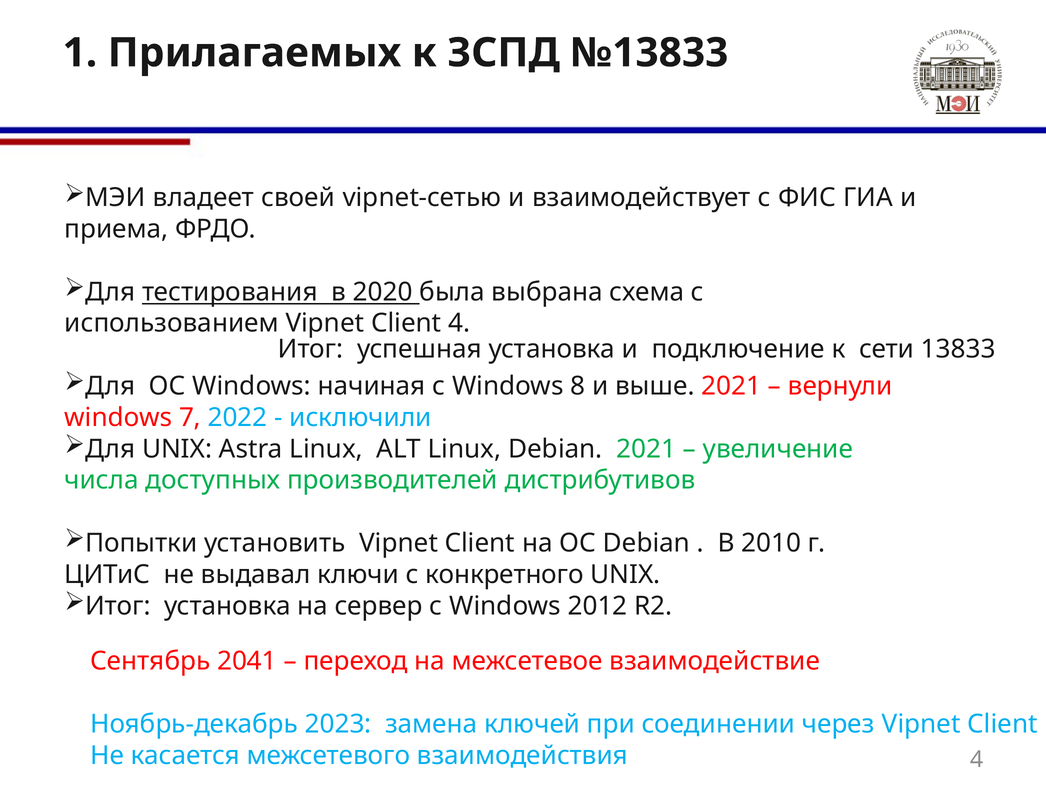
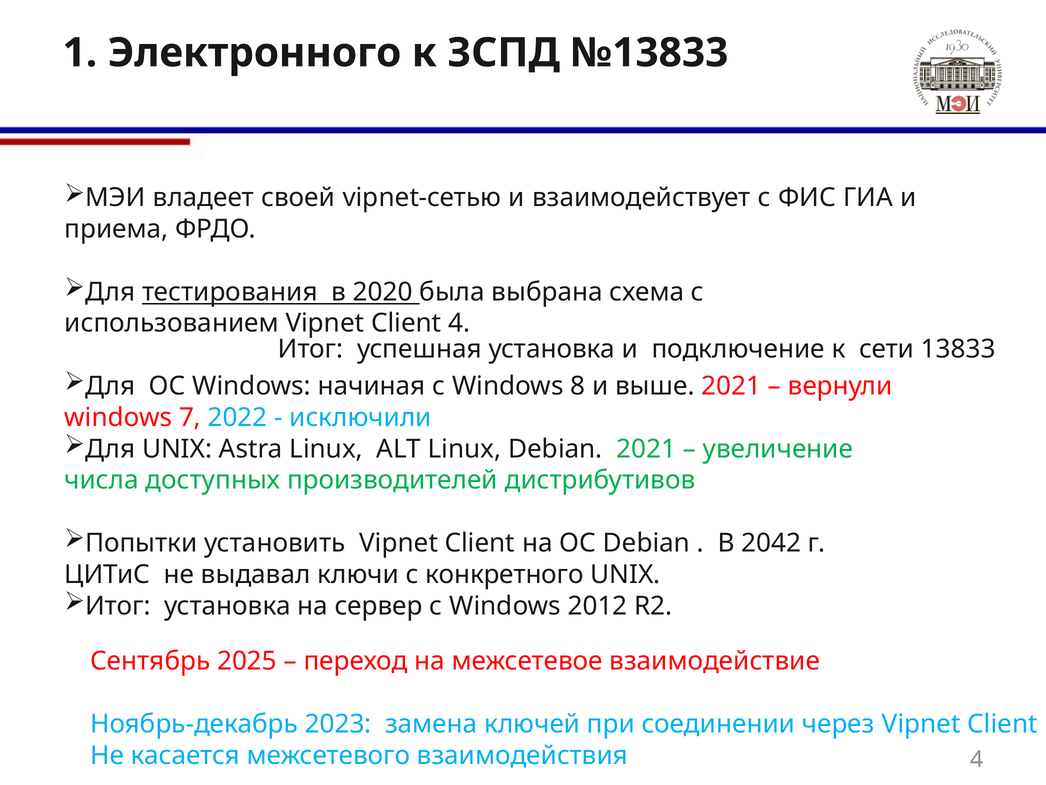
Прилагаемых: Прилагаемых -> Электронного (255, 53)
2010: 2010 -> 2042 (771, 543)
2041: 2041 -> 2025 (247, 661)
